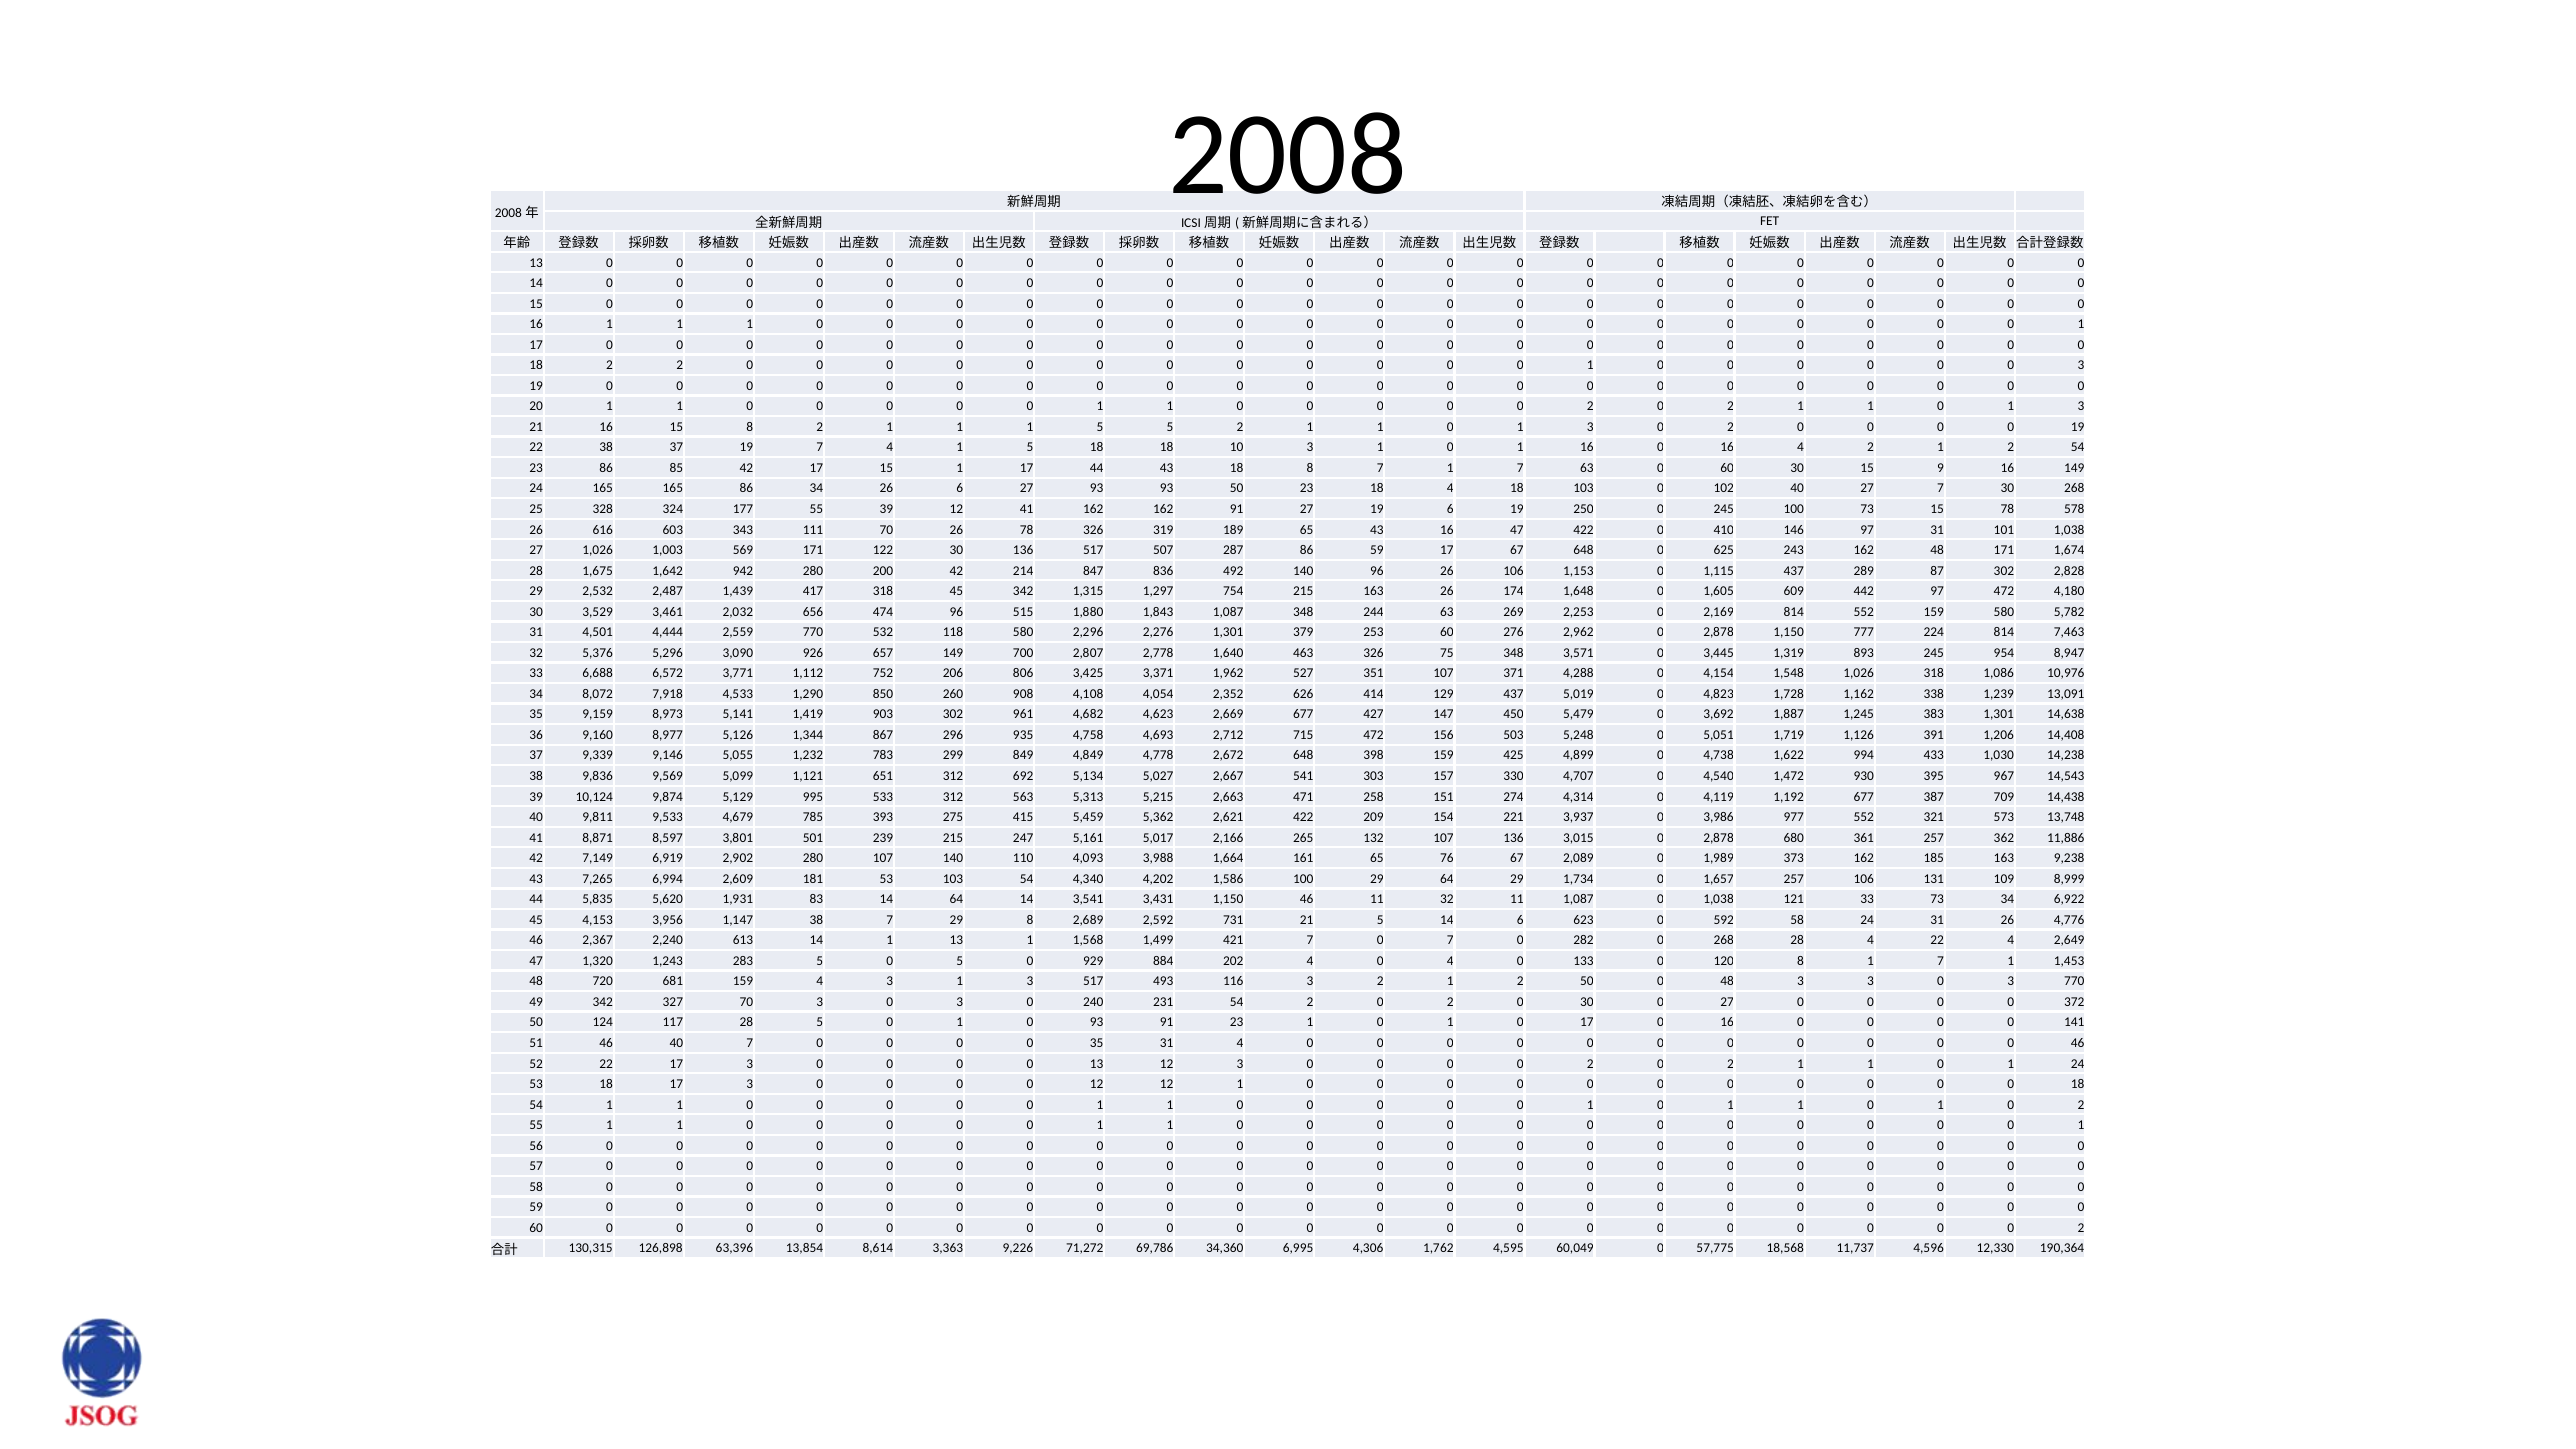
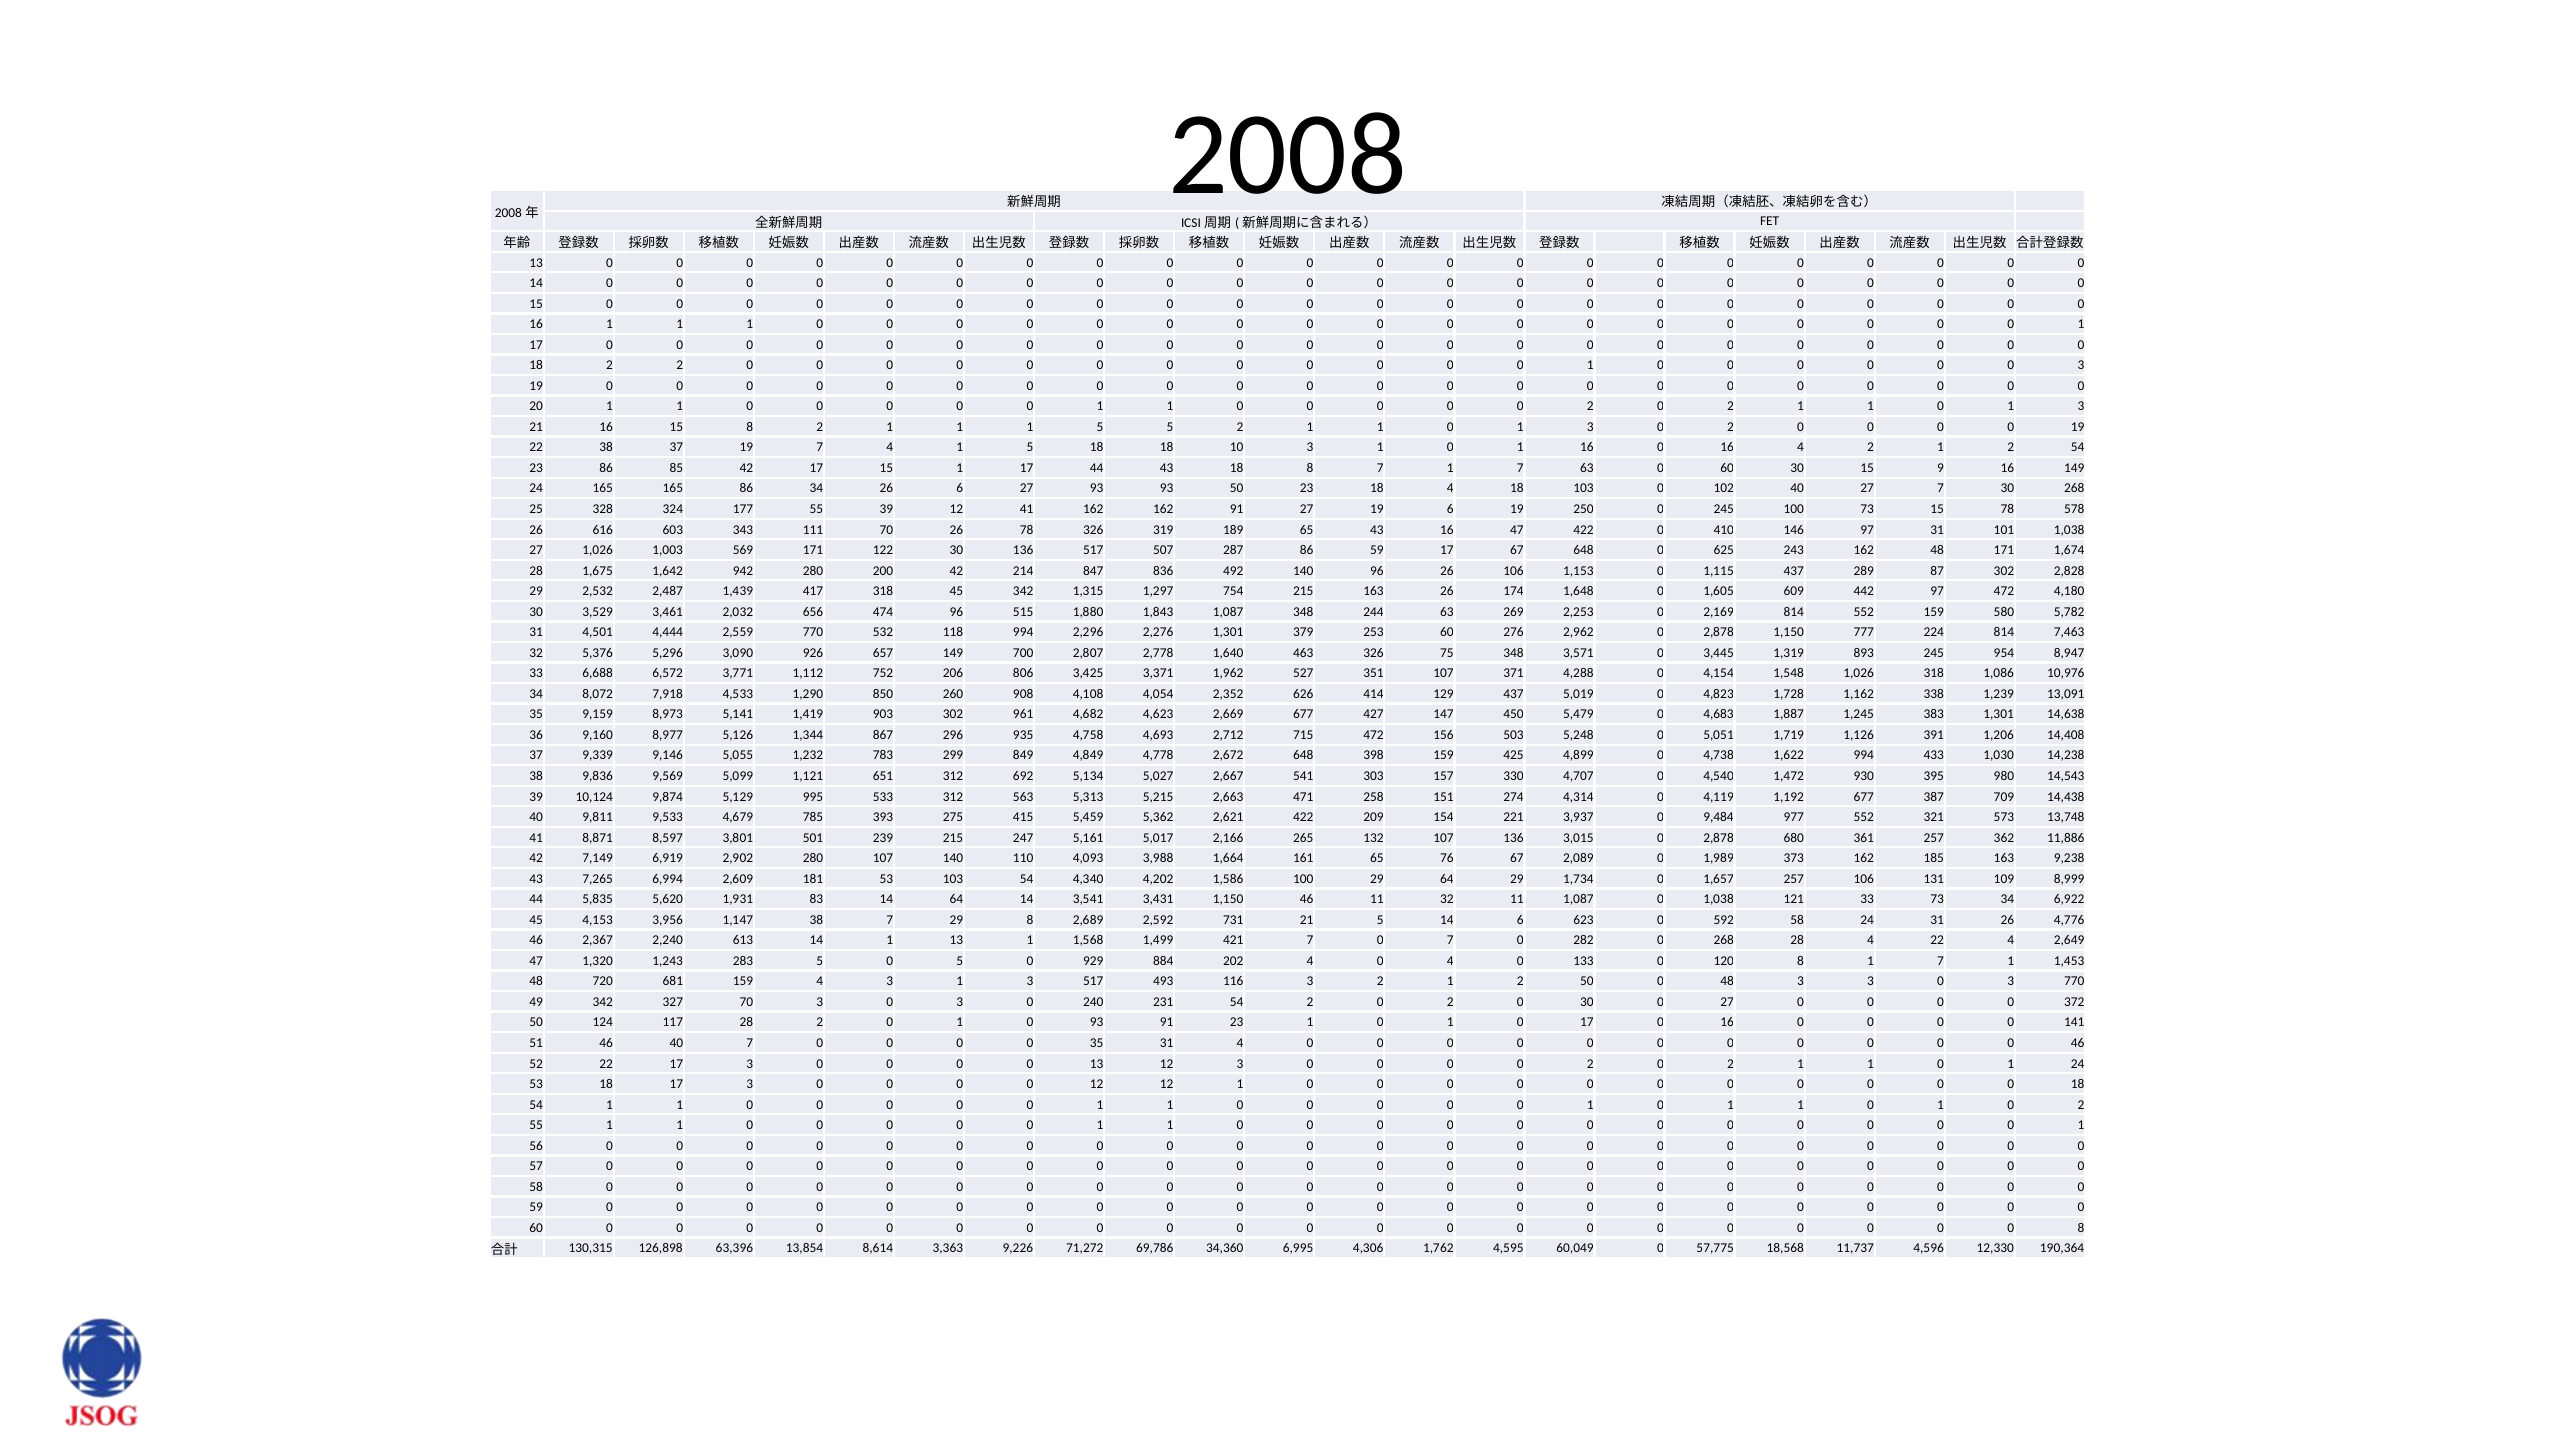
118 580: 580 -> 994 (1023, 632)
3,692: 3,692 -> 4,683 (1719, 714)
967: 967 -> 980 (2004, 776)
3,986: 3,986 -> 9,484 (1719, 817)
28 5: 5 -> 2 (820, 1022)
2: 2 -> 8 (2081, 1228)
